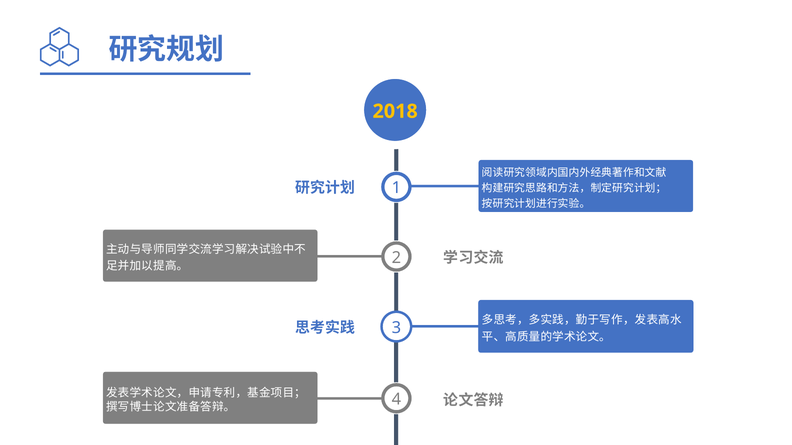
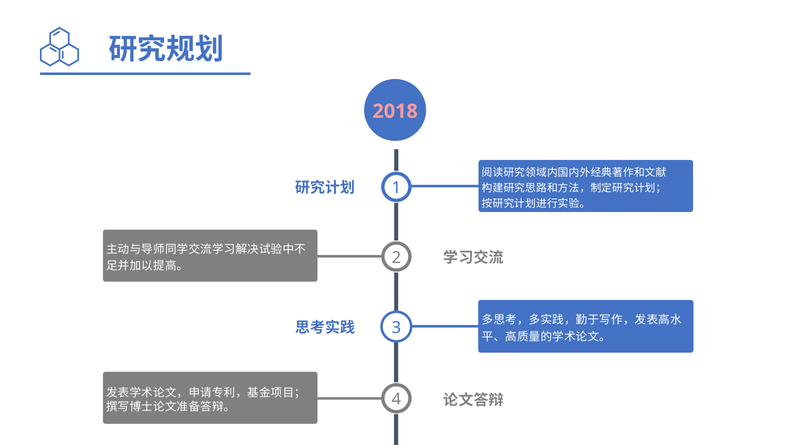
2018 colour: yellow -> pink (395, 111)
